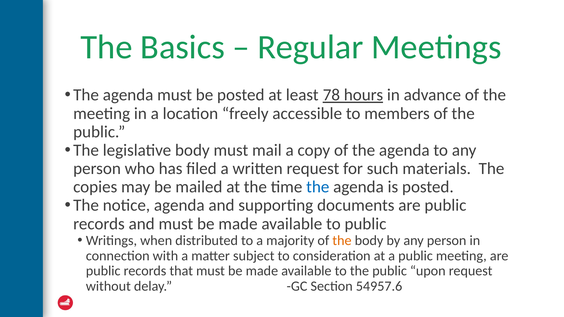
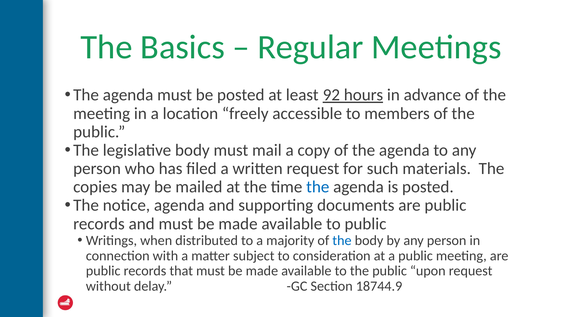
78: 78 -> 92 (331, 95)
the colour: orange -> blue (342, 241)
54957.6: 54957.6 -> 18744.9 (379, 286)
